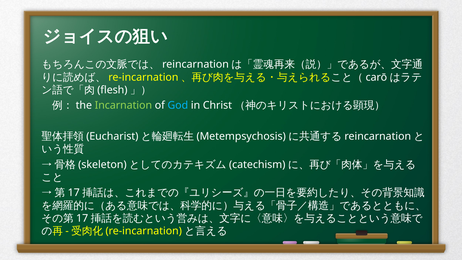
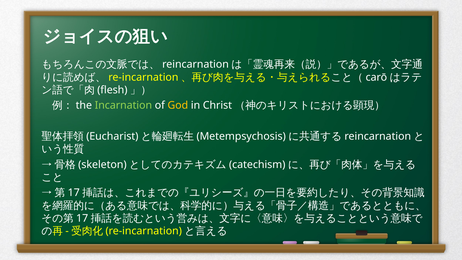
God colour: light blue -> yellow (178, 105)
